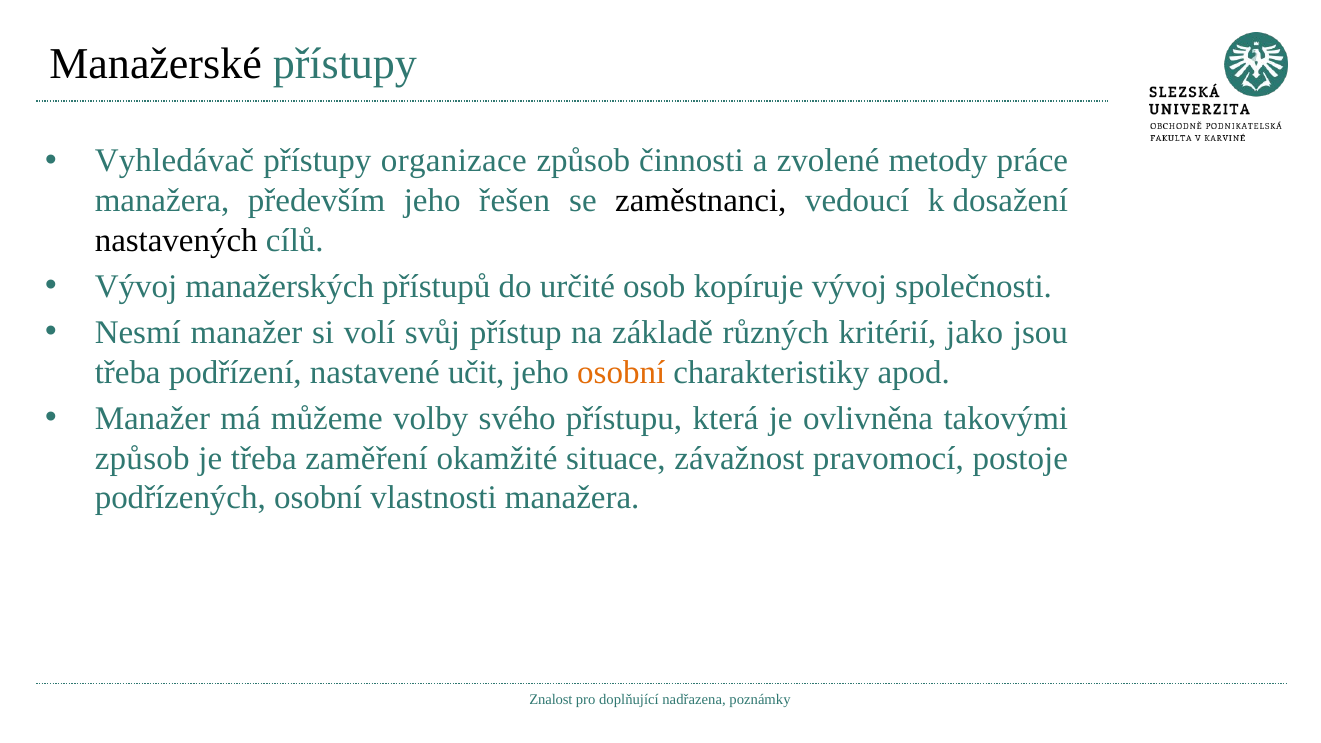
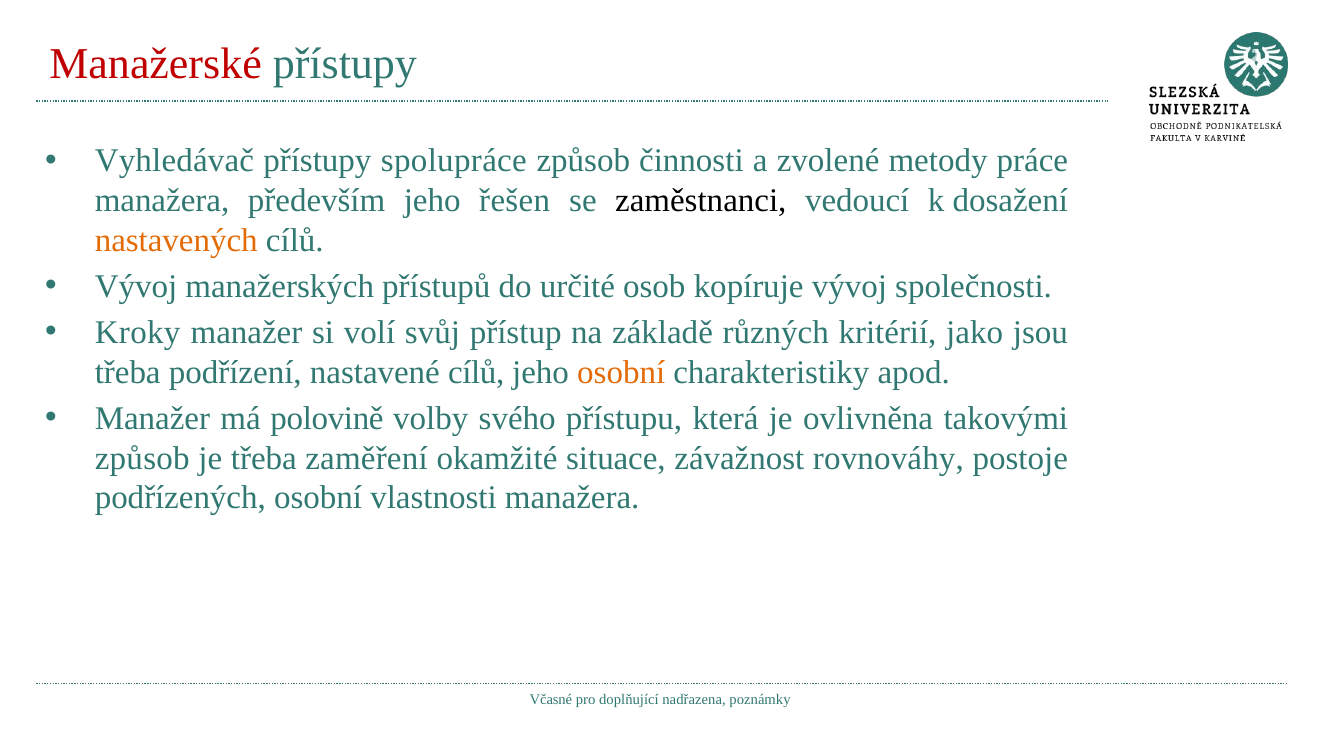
Manažerské colour: black -> red (156, 64)
organizace: organizace -> spolupráce (454, 161)
nastavených colour: black -> orange (176, 240)
Nesmí: Nesmí -> Kroky (138, 333)
nastavené učit: učit -> cílů (476, 372)
můžeme: můžeme -> polovině (327, 419)
pravomocí: pravomocí -> rovnováhy (888, 458)
Znalost: Znalost -> Včasné (551, 700)
